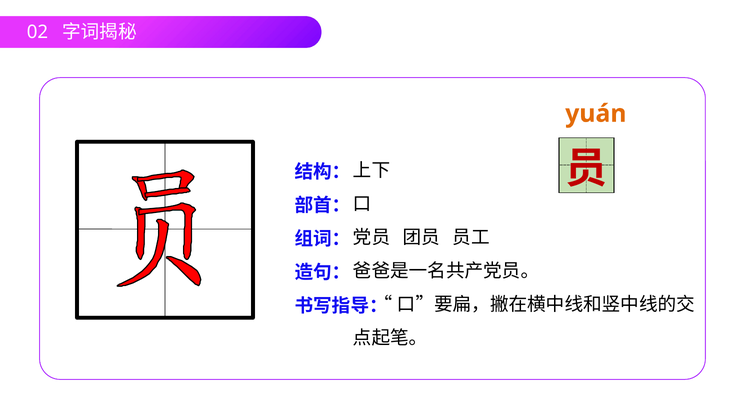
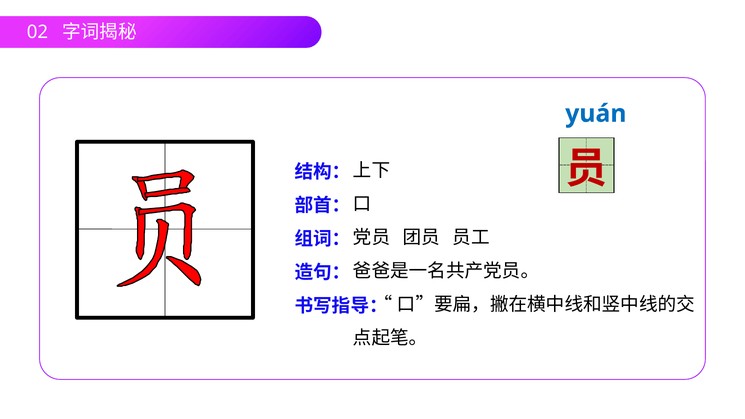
yuán colour: orange -> blue (596, 114)
